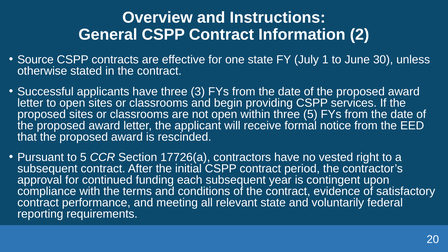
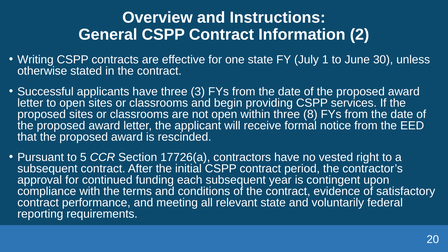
Source: Source -> Writing (35, 60)
three 5: 5 -> 8 (310, 114)
